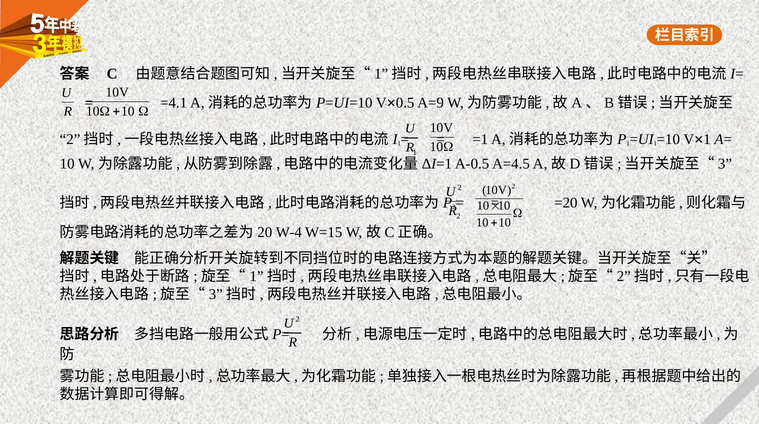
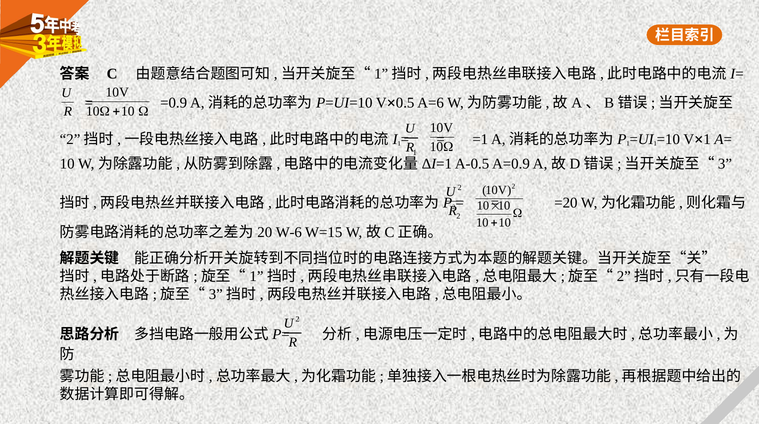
=4.1: =4.1 -> =0.9 (174, 103)
A=9: A=9 -> A=6 (431, 103)
A=4.5: A=4.5 -> A=0.9 (511, 164)
W-4: W-4 -> W-6 (289, 233)
